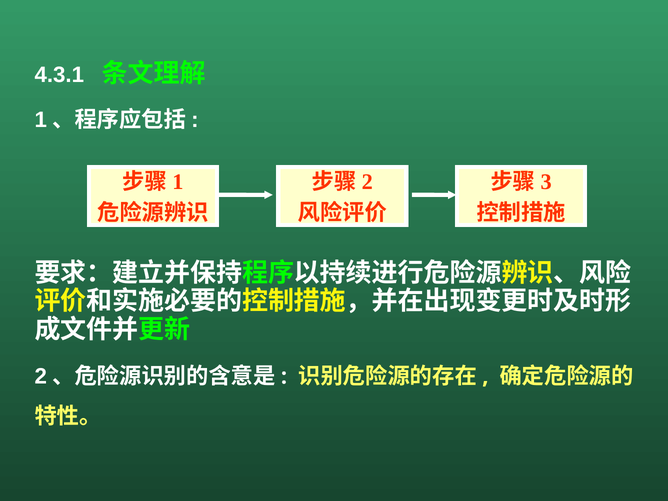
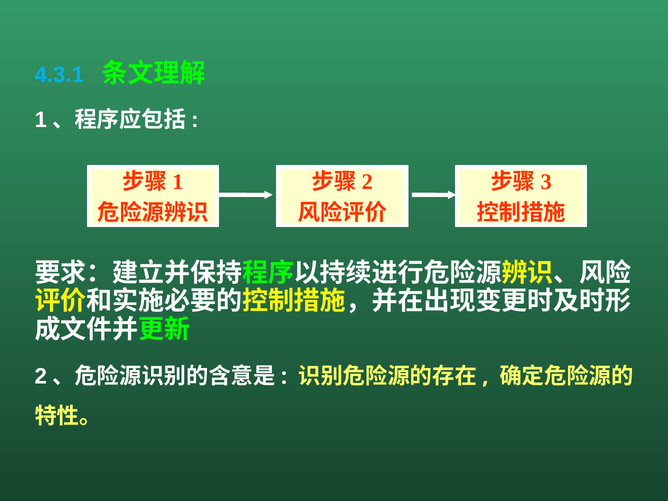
4.3.1 colour: white -> light blue (59, 75)
